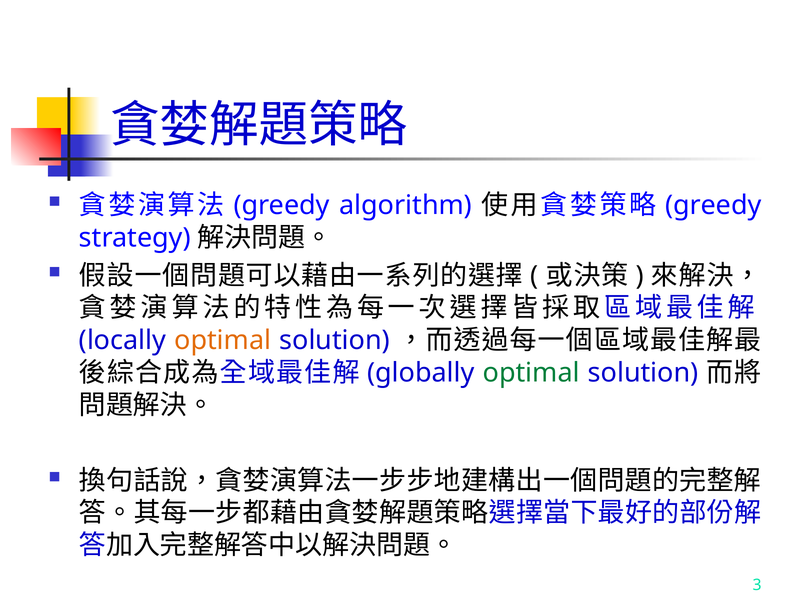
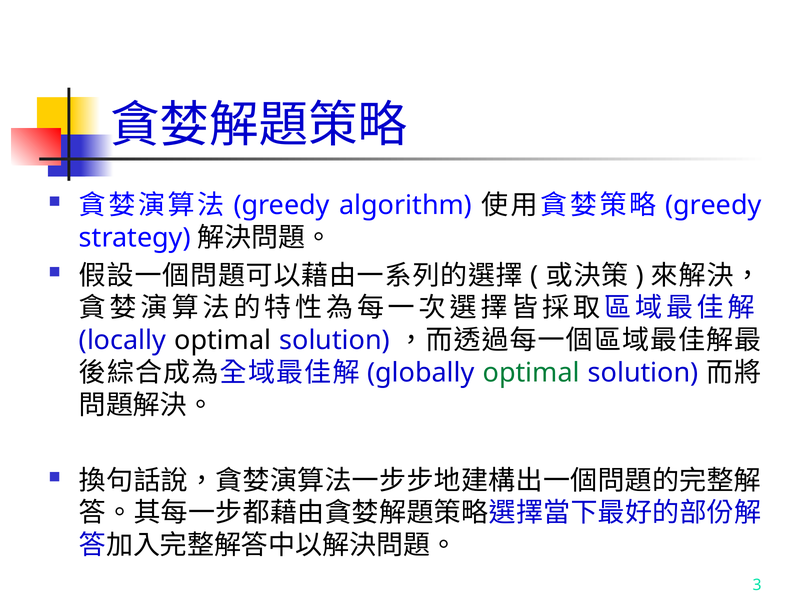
optimal colour: orange -> black (223, 341)
